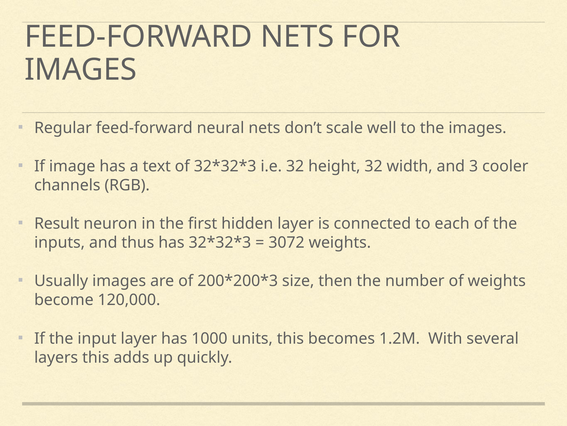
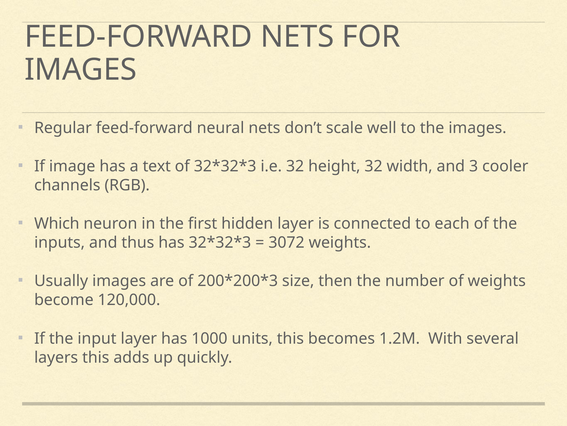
Result: Result -> Which (57, 223)
